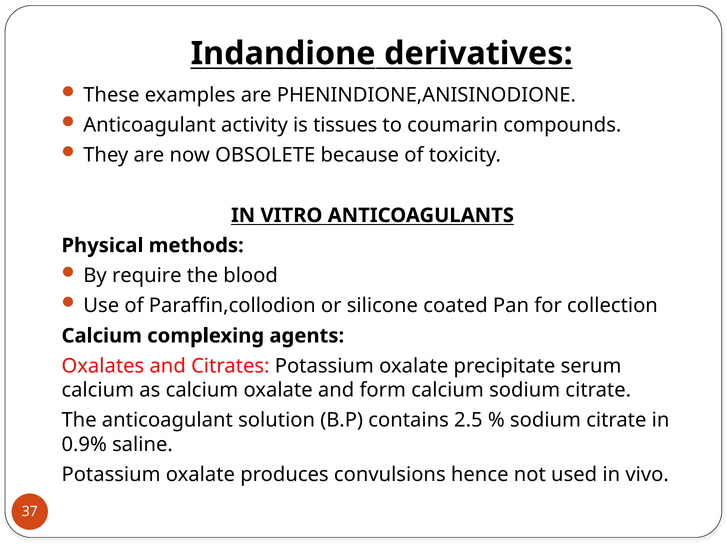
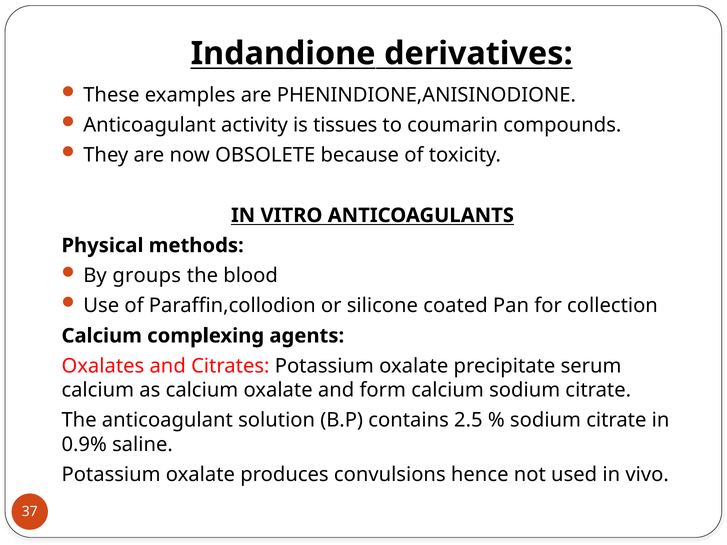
require: require -> groups (147, 276)
